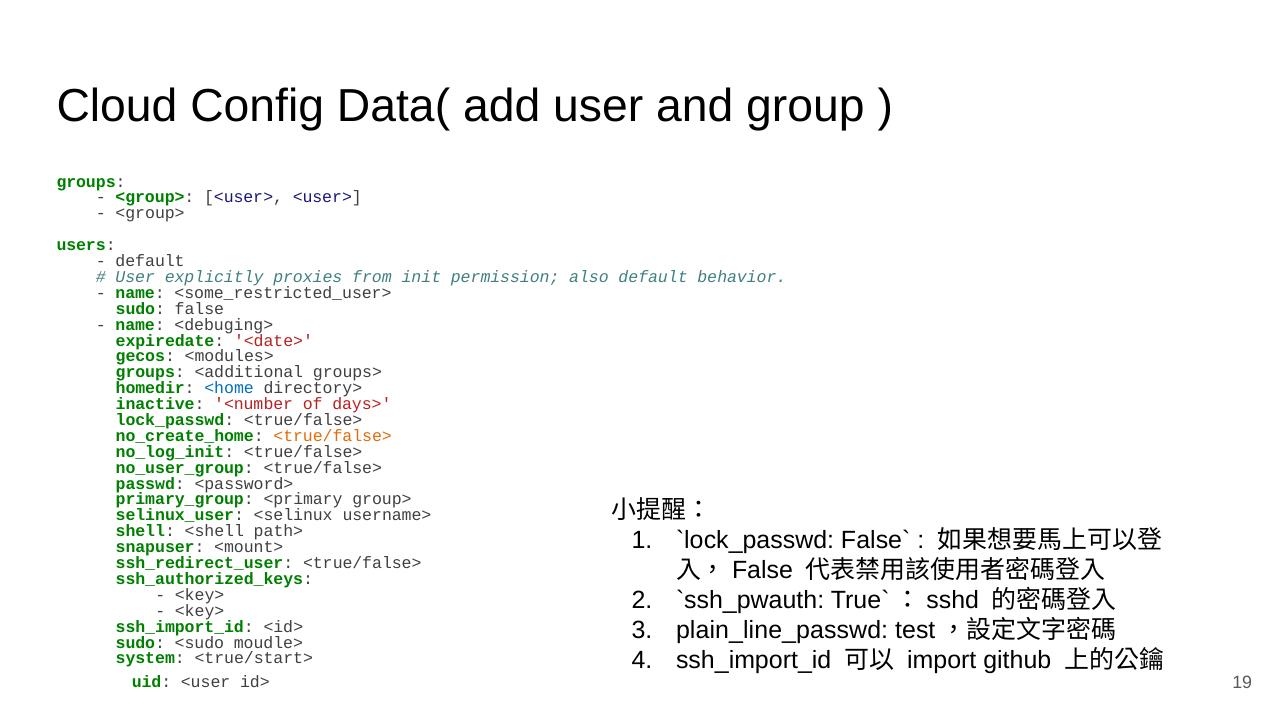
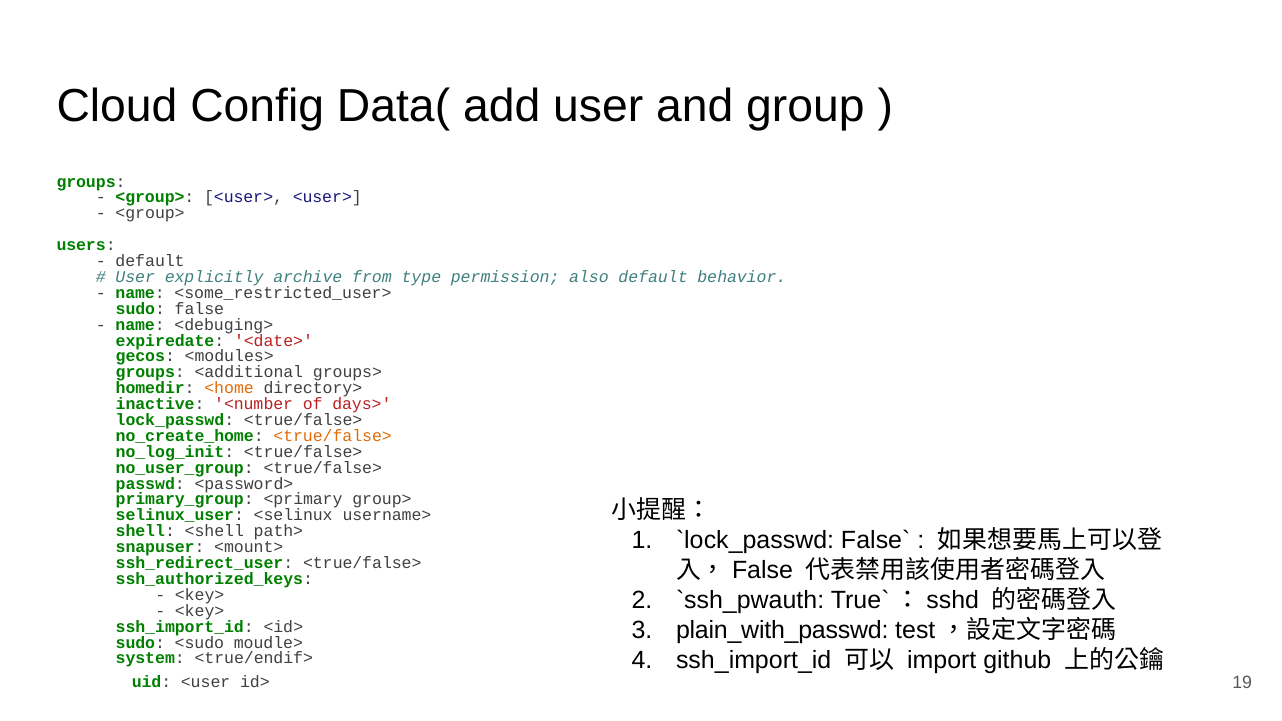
proxies: proxies -> archive (308, 277)
init: init -> type (421, 277)
<home colour: blue -> orange (229, 388)
plain_line_passwd: plain_line_passwd -> plain_with_passwd (782, 630)
<true/start>: <true/start> -> <true/endif> (254, 659)
